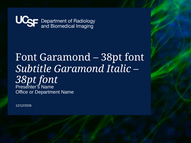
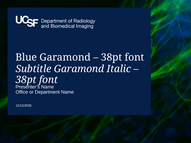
Font: Font -> Blue (26, 57)
